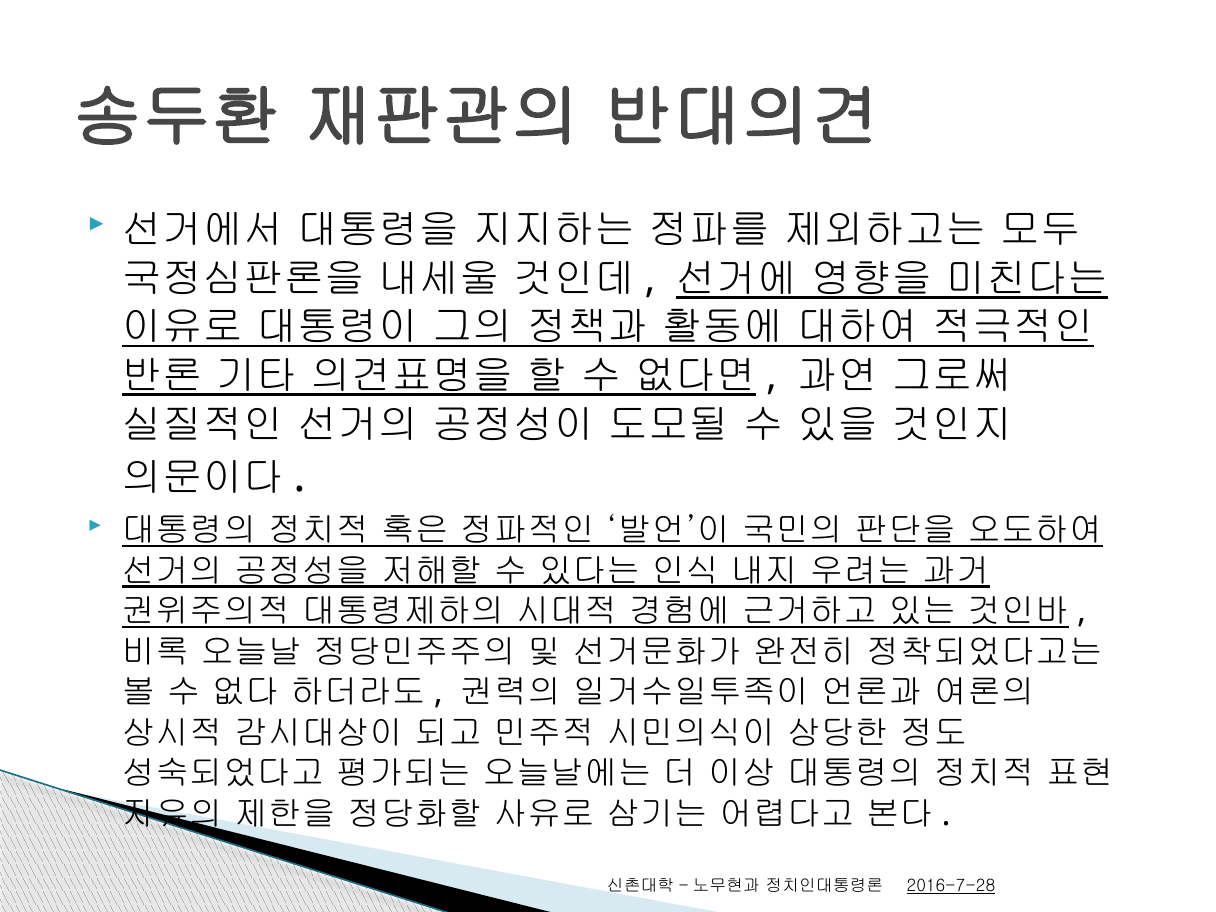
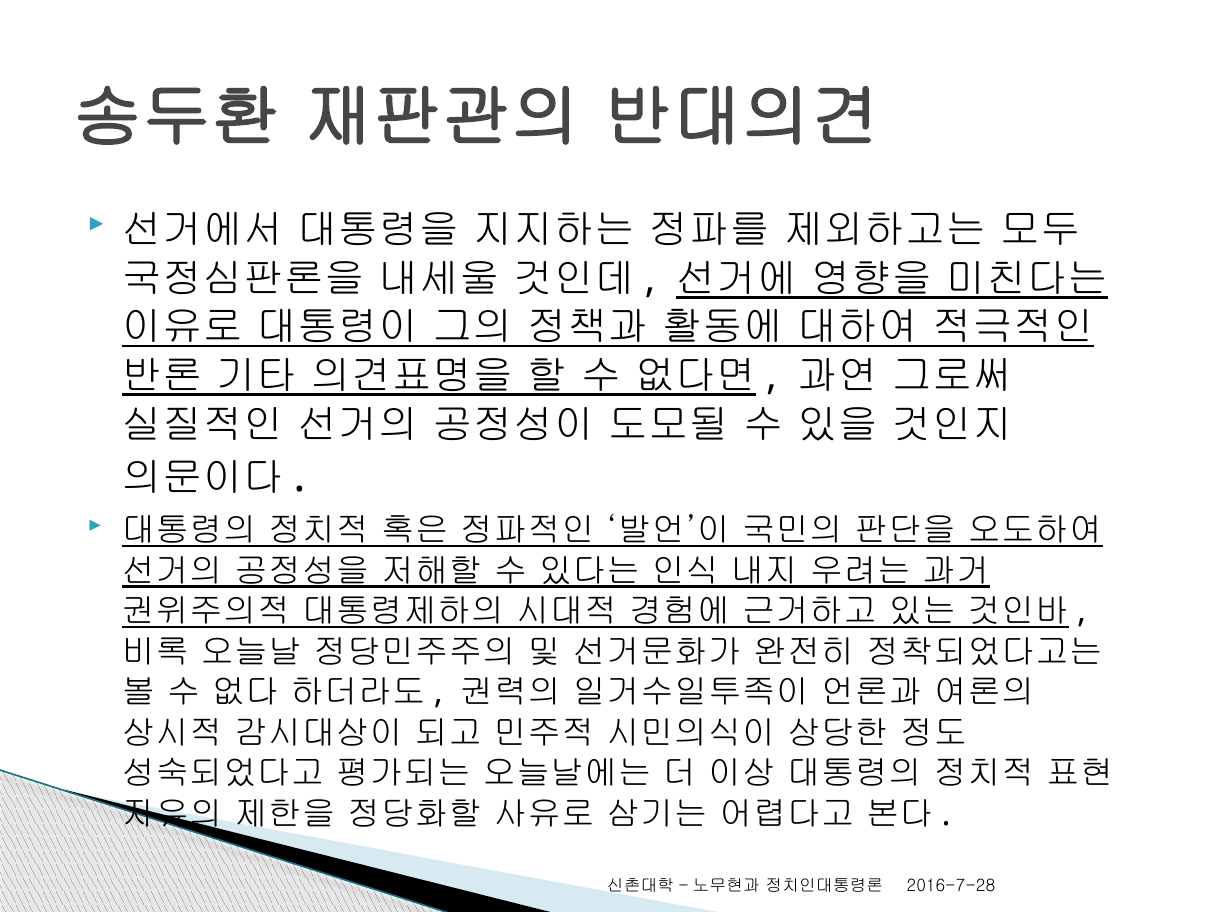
2016-7-28 underline: present -> none (951, 886)
